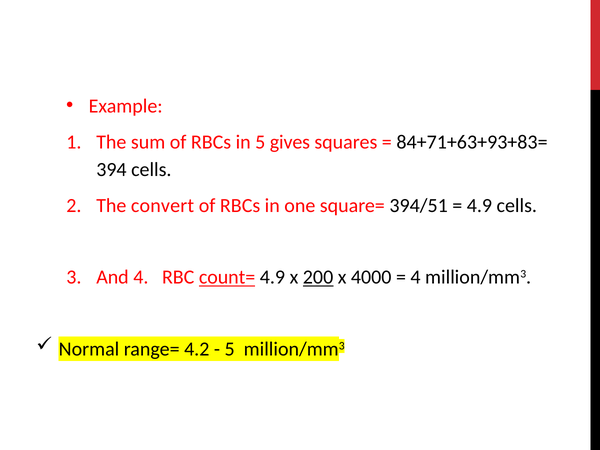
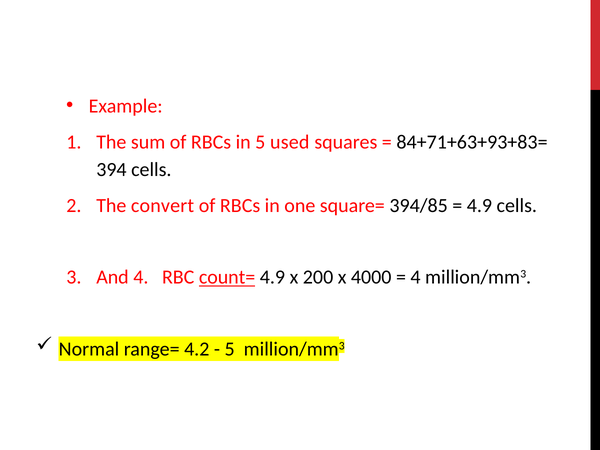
gives: gives -> used (290, 142)
394/51: 394/51 -> 394/85 (419, 205)
200 underline: present -> none (318, 277)
